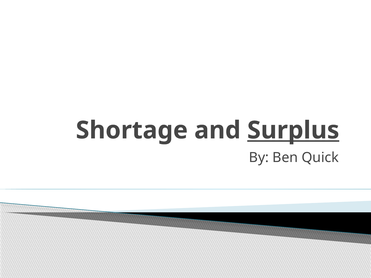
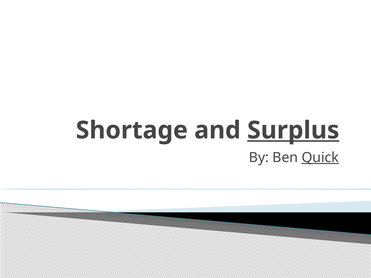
Quick underline: none -> present (320, 158)
